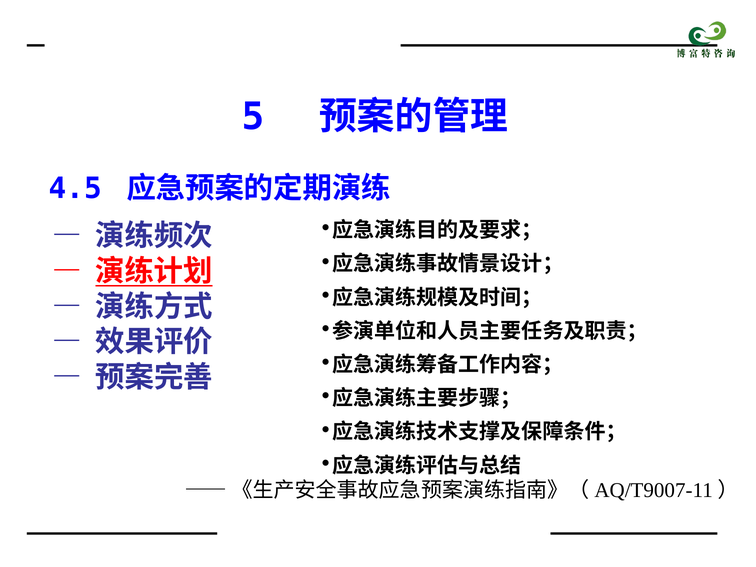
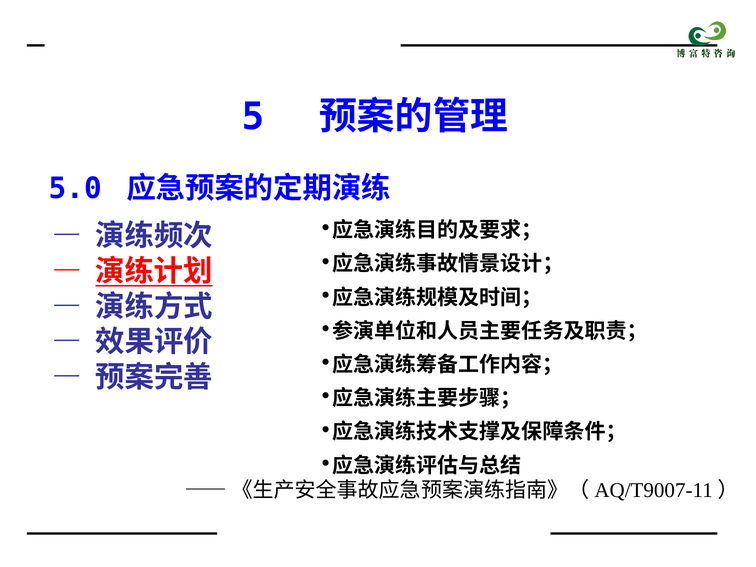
4.5: 4.5 -> 5.0 (75, 189)
